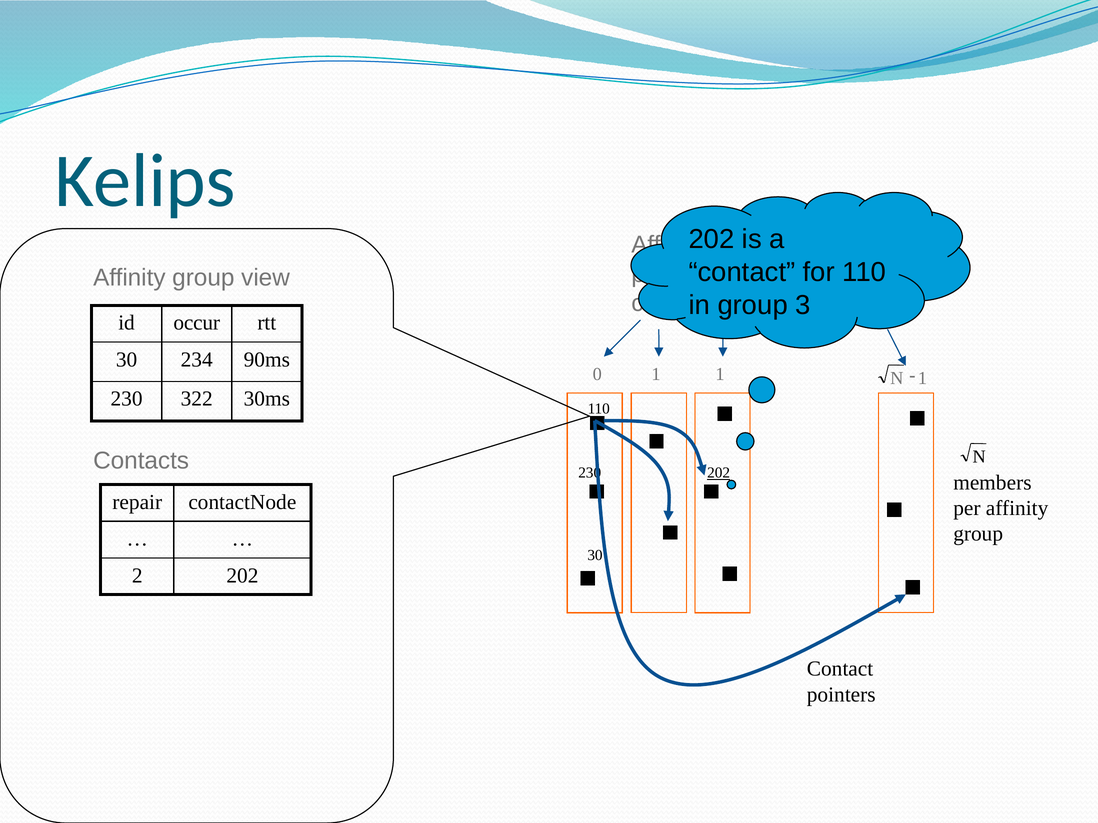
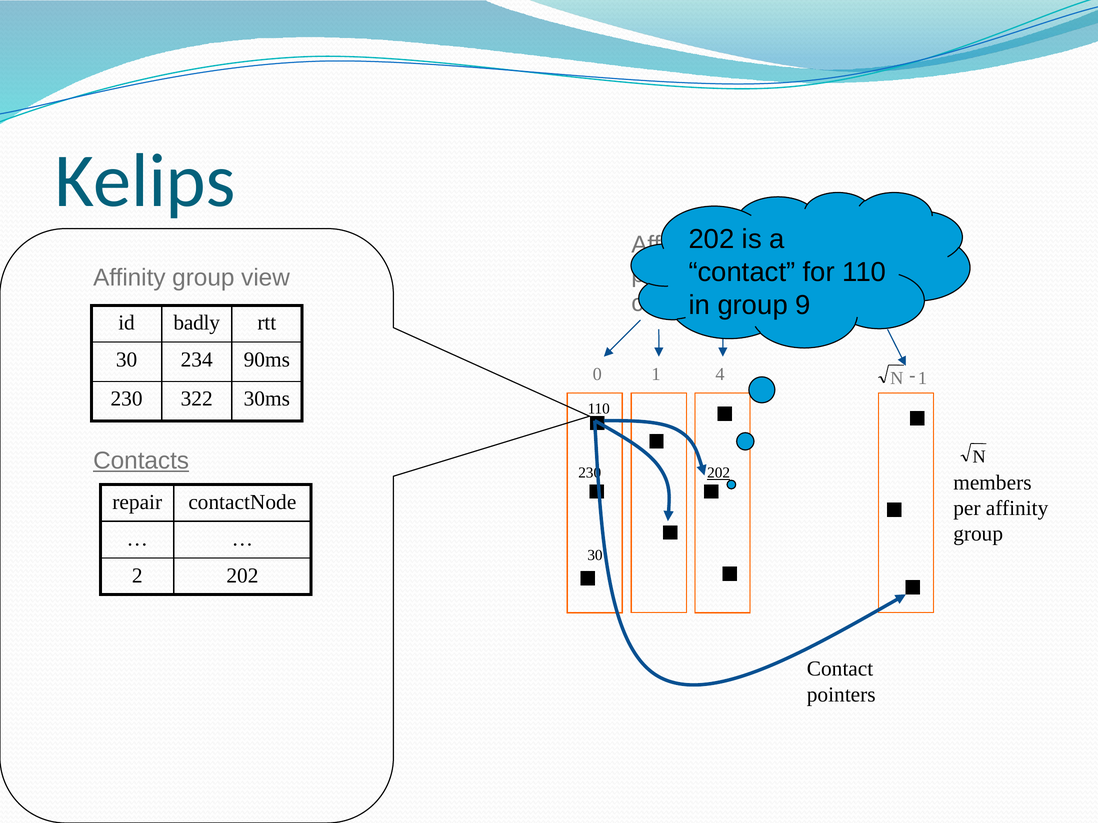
3: 3 -> 9 (803, 305)
occur: occur -> badly (197, 323)
1 1: 1 -> 4 (720, 374)
Contacts underline: none -> present (141, 461)
